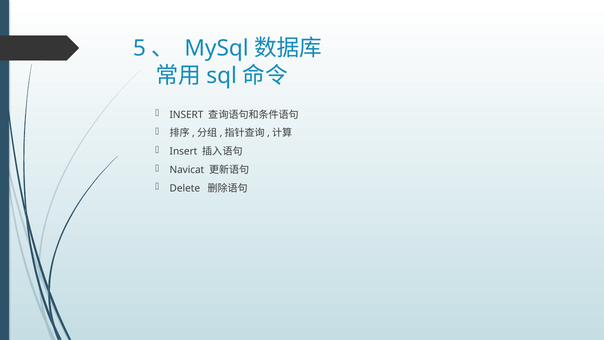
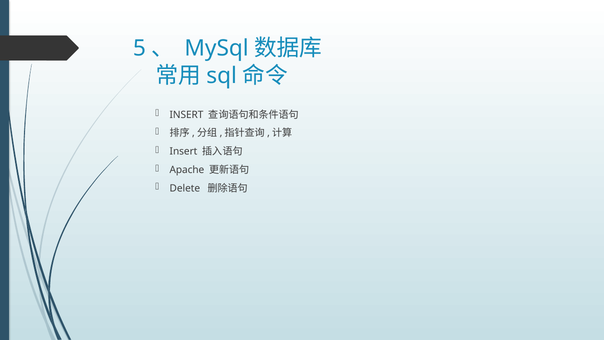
Navicat: Navicat -> Apache (187, 170)
